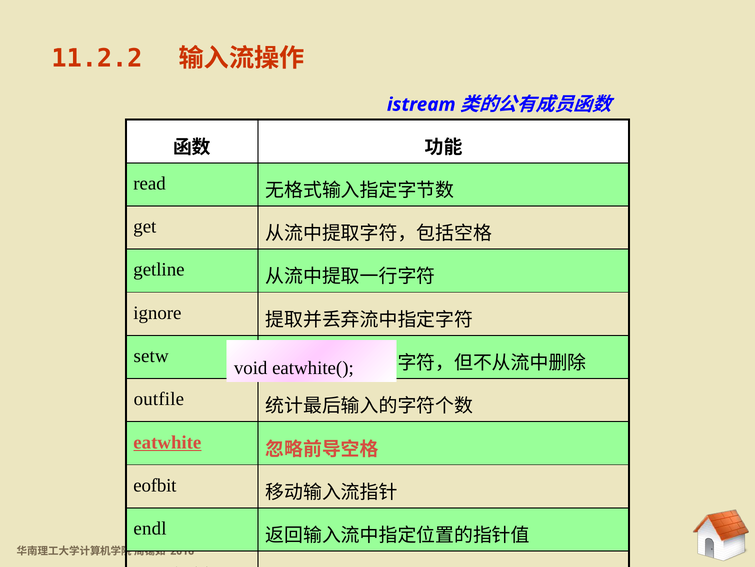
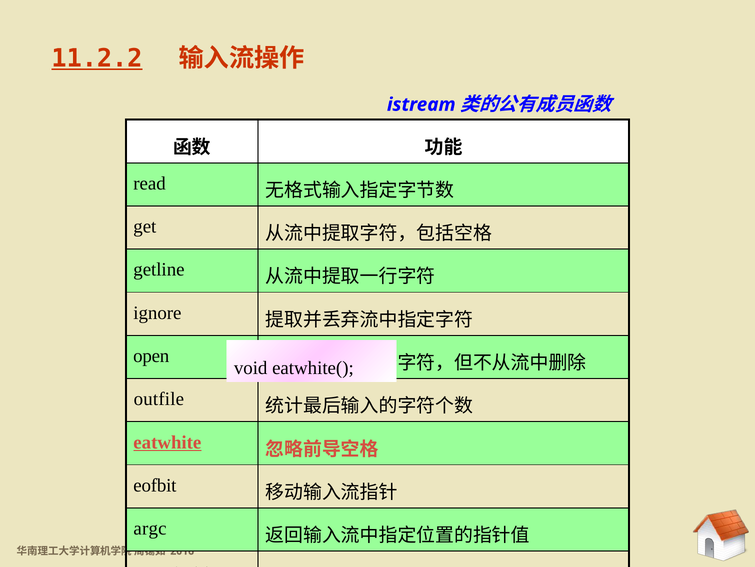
11.2.2 underline: none -> present (97, 58)
setw: setw -> open (151, 356)
endl: endl -> argc (150, 528)
